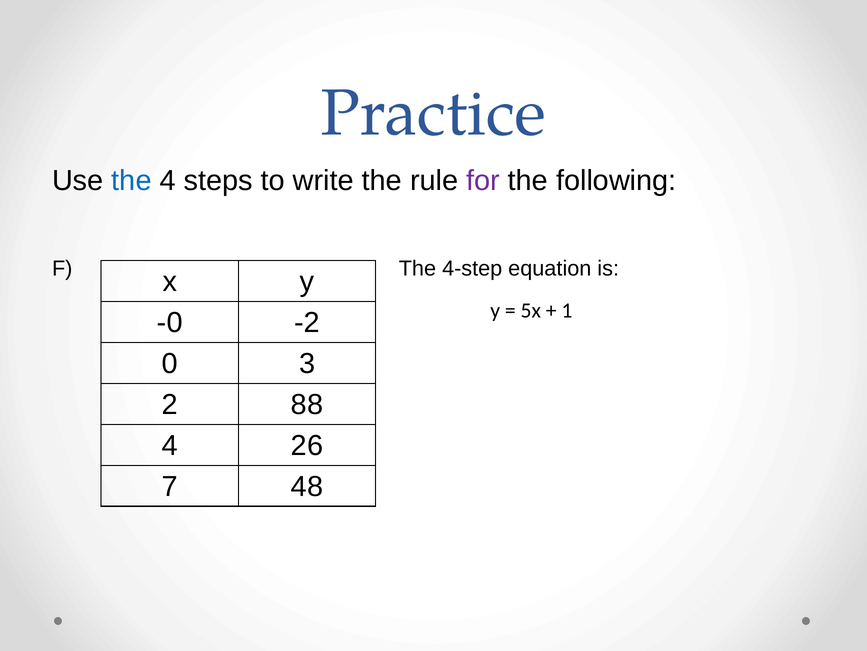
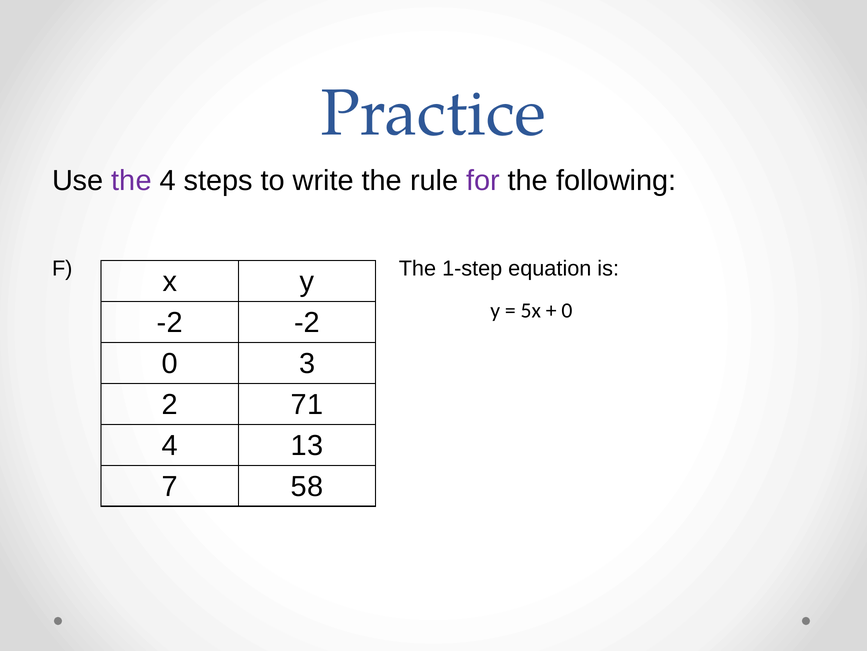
the colour: blue -> purple (131, 181)
4-step: 4-step -> 1-step (472, 268)
1: 1 -> 0 (567, 310)
-0: -0 -> -2 (170, 322)
88: 88 -> 71 (307, 404)
26: 26 -> 13 (307, 445)
48: 48 -> 58 (307, 486)
